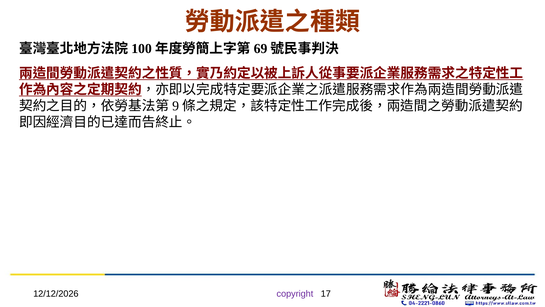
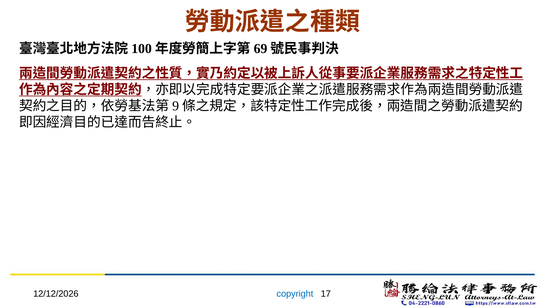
copyright colour: purple -> blue (295, 293)
